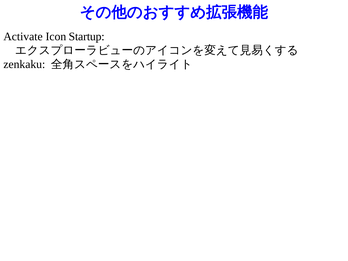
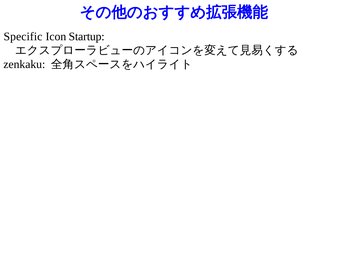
Activate: Activate -> Specific (23, 36)
